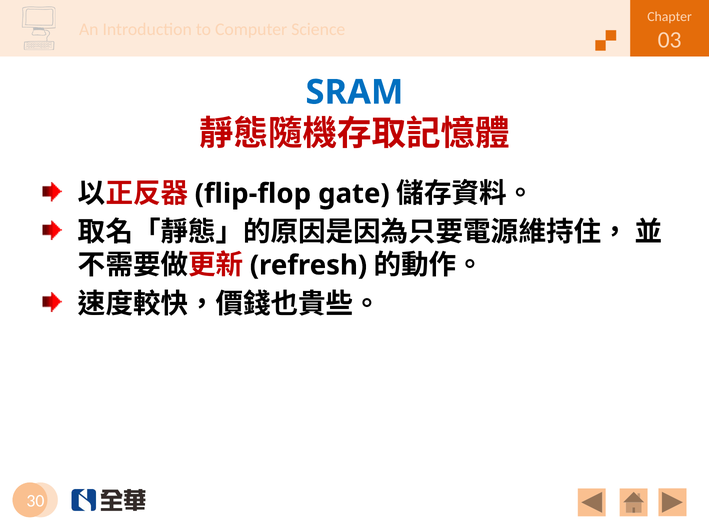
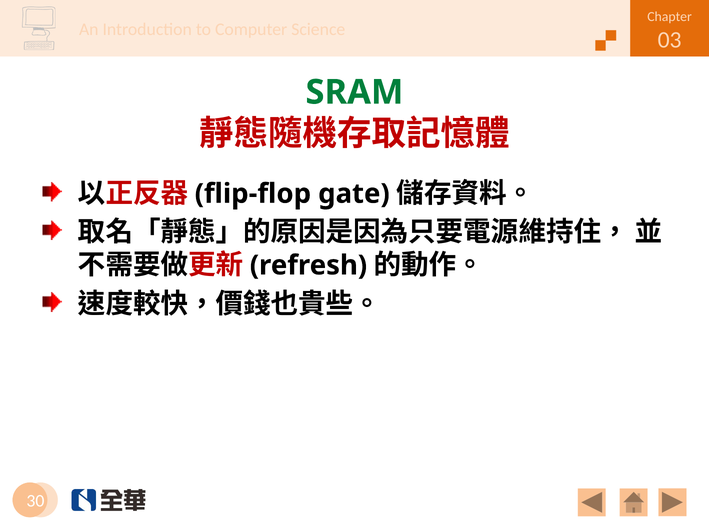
SRAM colour: blue -> green (354, 92)
